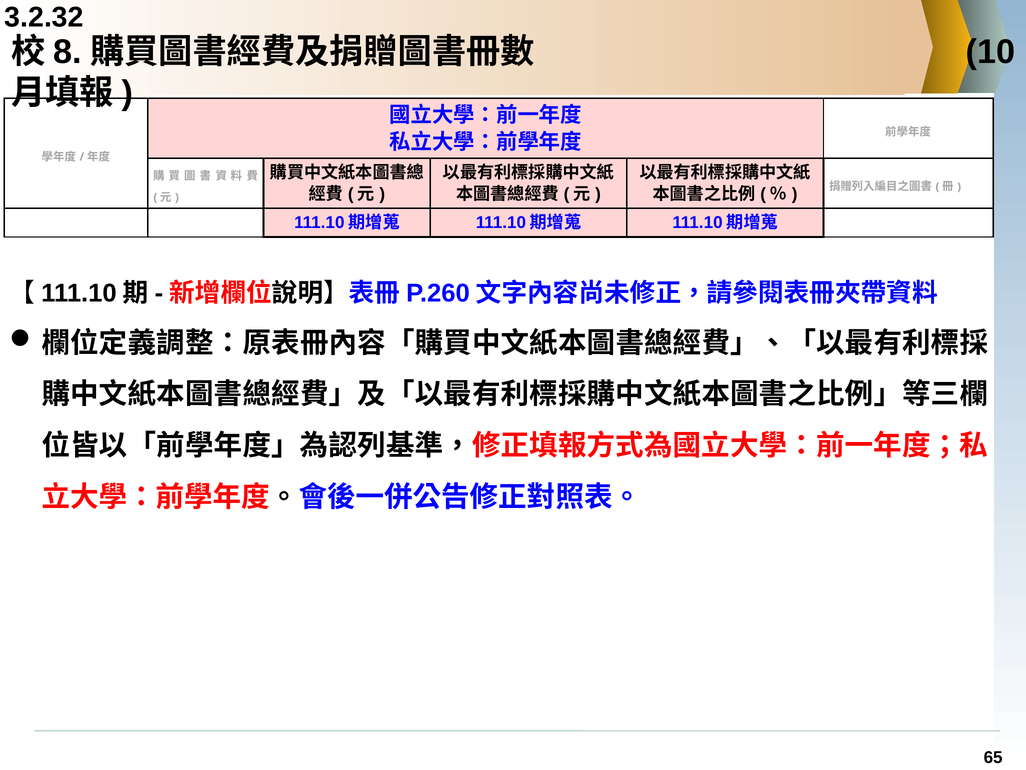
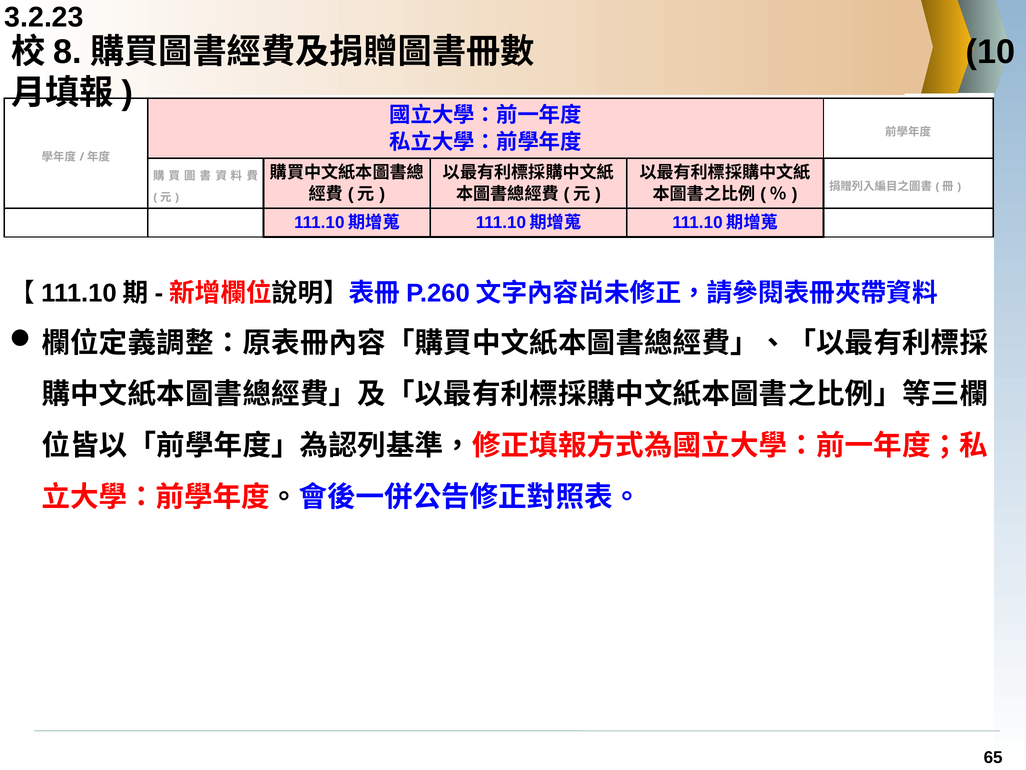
3.2.32: 3.2.32 -> 3.2.23 (44, 17)
